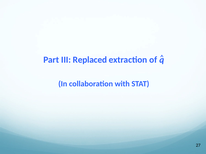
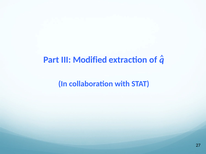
Replaced: Replaced -> Modified (90, 60)
